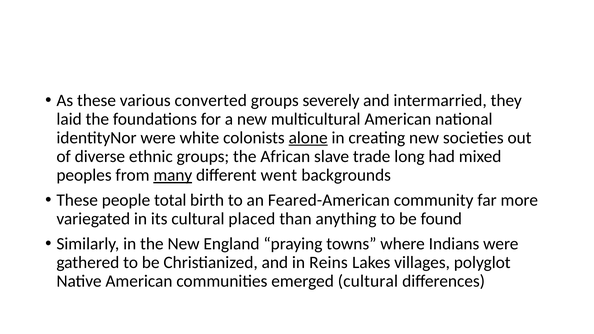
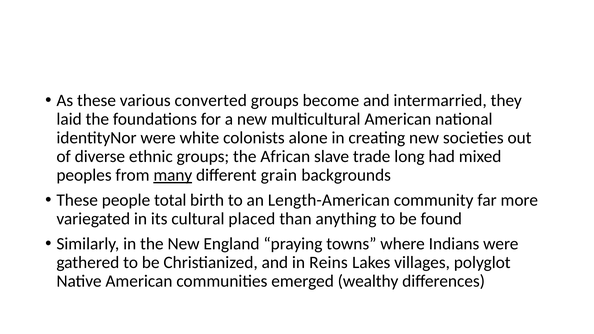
severely: severely -> become (331, 100)
alone underline: present -> none (308, 138)
went: went -> grain (279, 175)
Feared-American: Feared-American -> Length-American (329, 200)
emerged cultural: cultural -> wealthy (368, 281)
